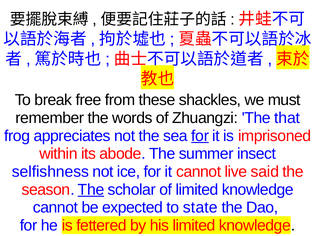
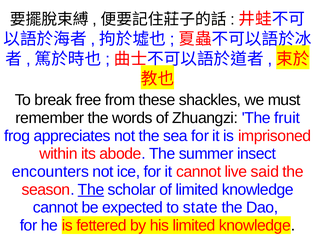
that: that -> fruit (287, 118)
for underline: present -> none (200, 136)
selfishness: selfishness -> encounters (50, 172)
